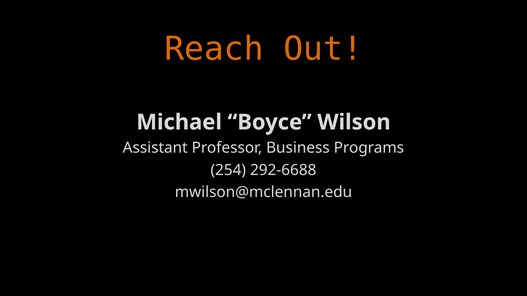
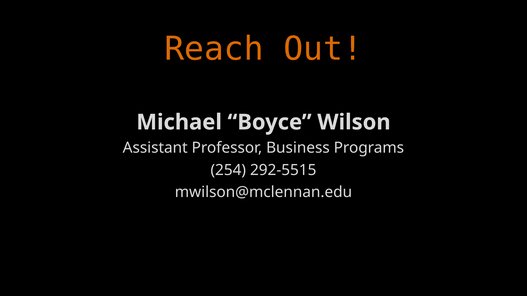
292-6688: 292-6688 -> 292-5515 (283, 170)
